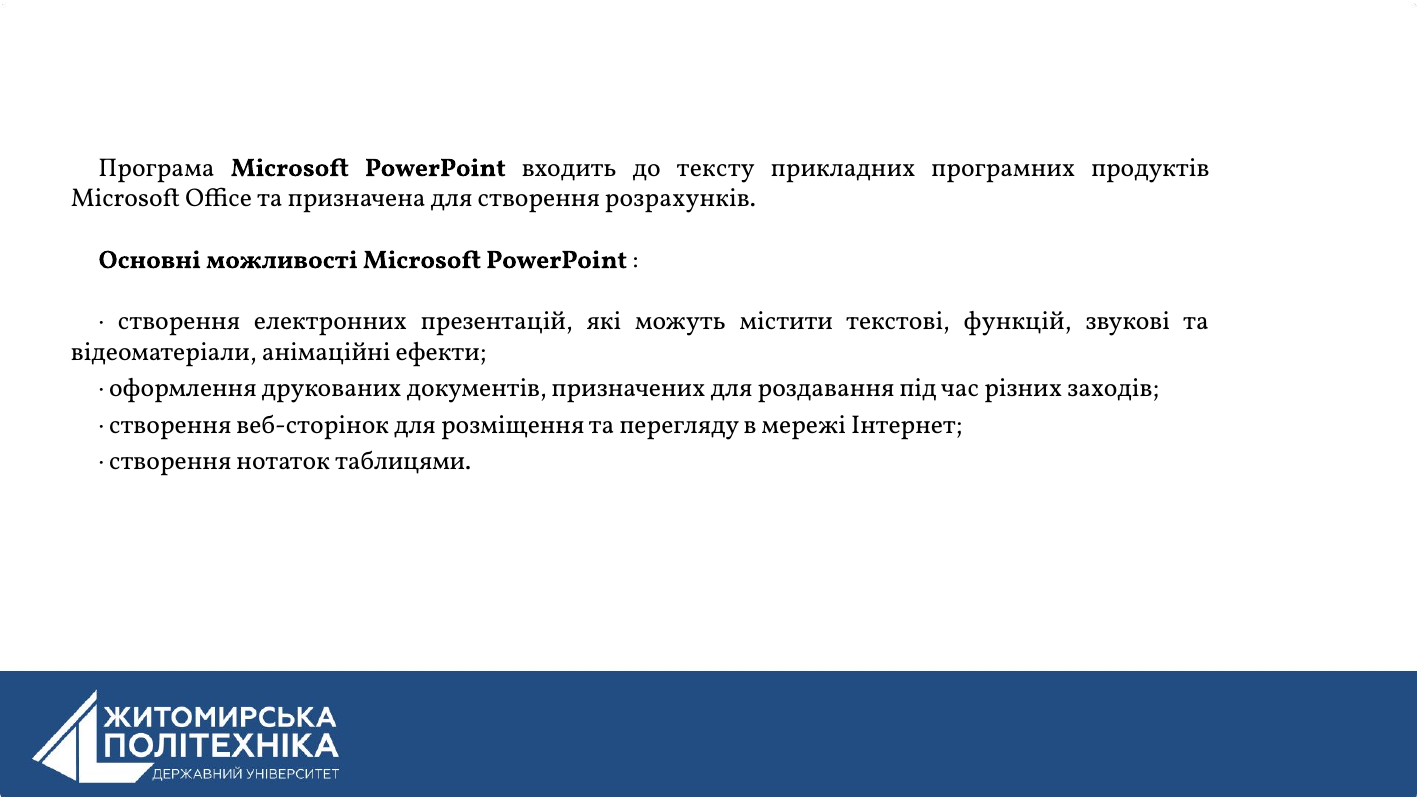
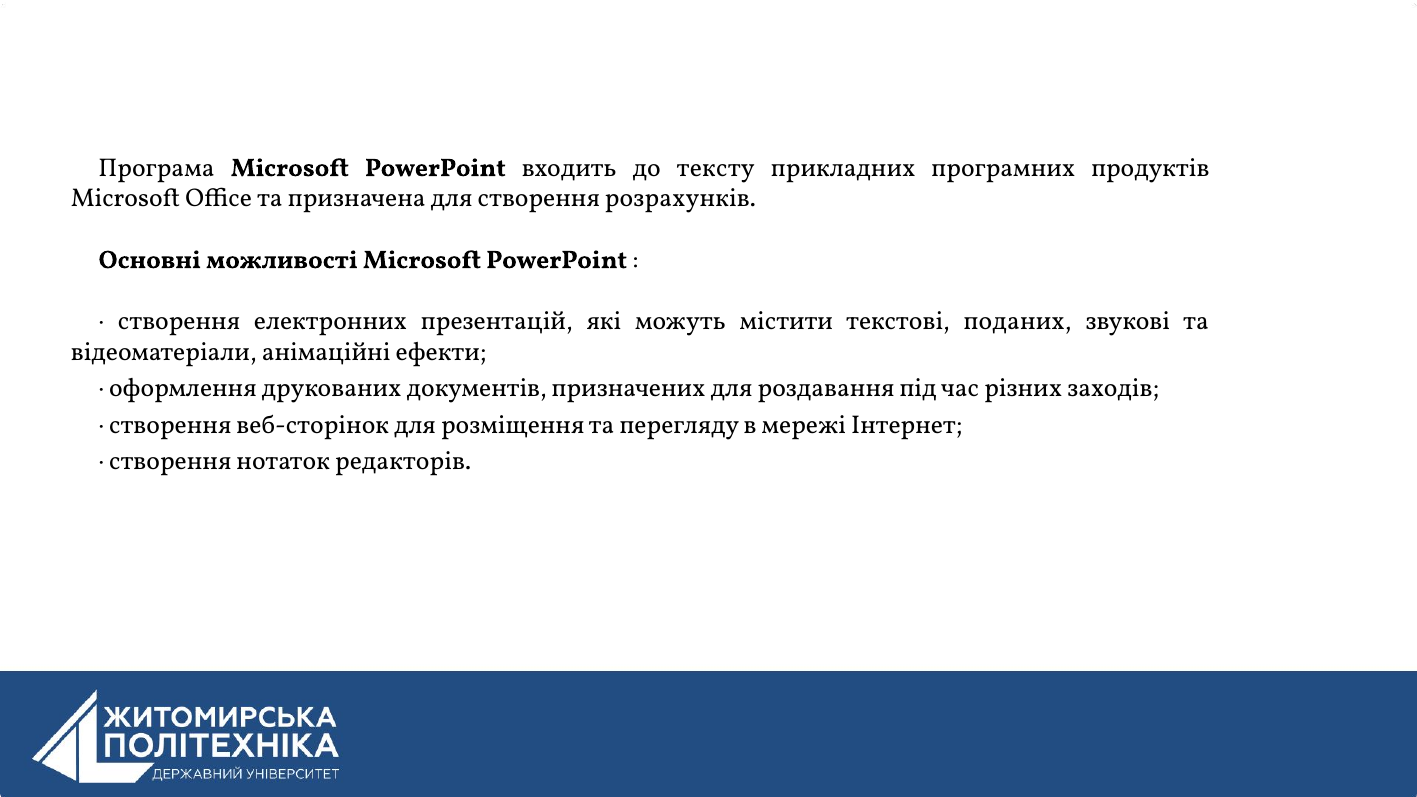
функцій: функцій -> поданих (1018, 321)
таблицями: таблицями -> редакторів (403, 462)
